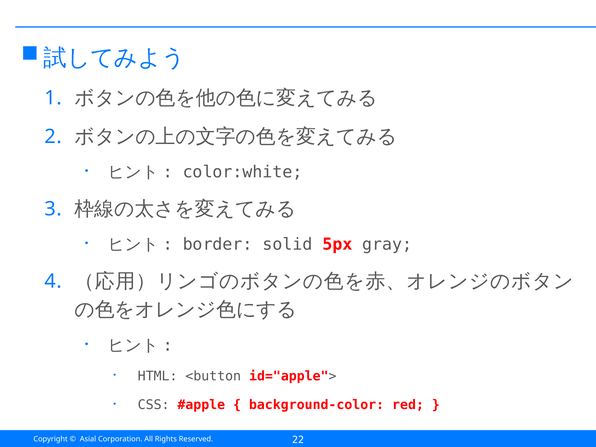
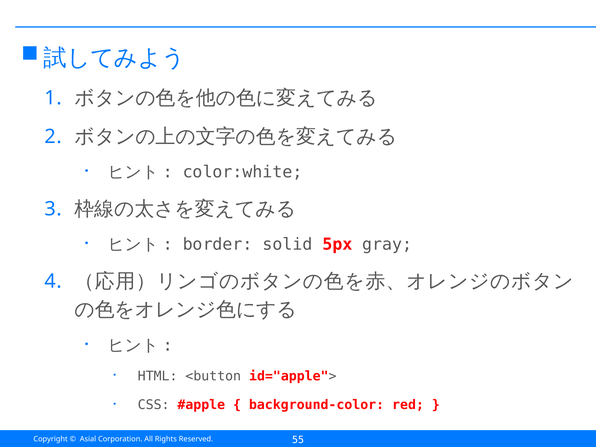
22: 22 -> 55 (298, 440)
